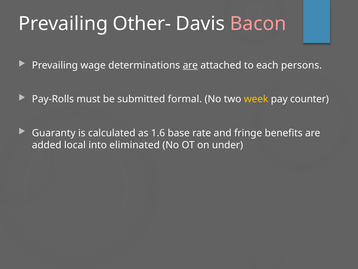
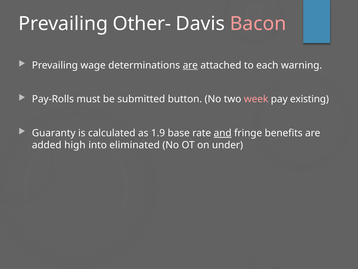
persons: persons -> warning (302, 65)
formal: formal -> button (185, 99)
week colour: yellow -> pink (256, 99)
counter: counter -> existing (309, 99)
1.6: 1.6 -> 1.9 (158, 133)
and underline: none -> present (223, 133)
local: local -> high (75, 145)
